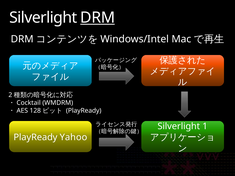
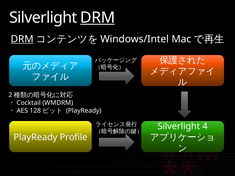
DRM underline: none -> present (22, 39)
1: 1 -> 4 (205, 126)
Yahoo: Yahoo -> Profile (74, 137)
